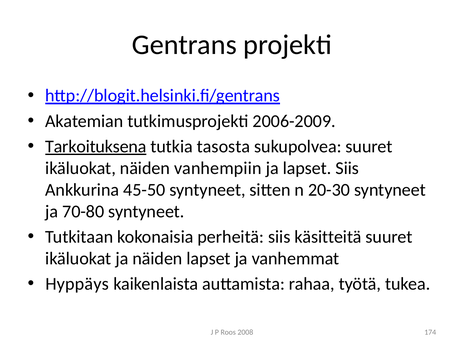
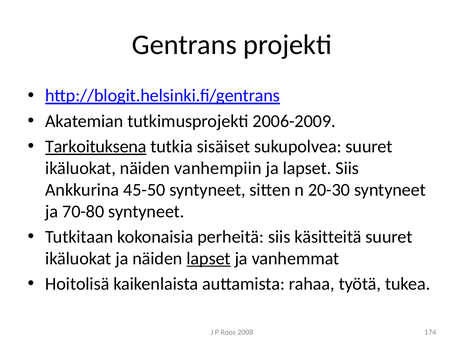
tasosta: tasosta -> sisäiset (223, 147)
lapset underline: none -> present (209, 259)
Hyppäys: Hyppäys -> Hoitolisä (77, 284)
